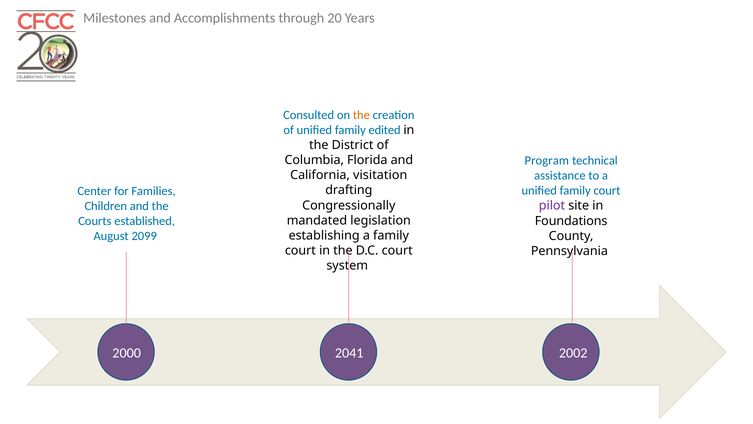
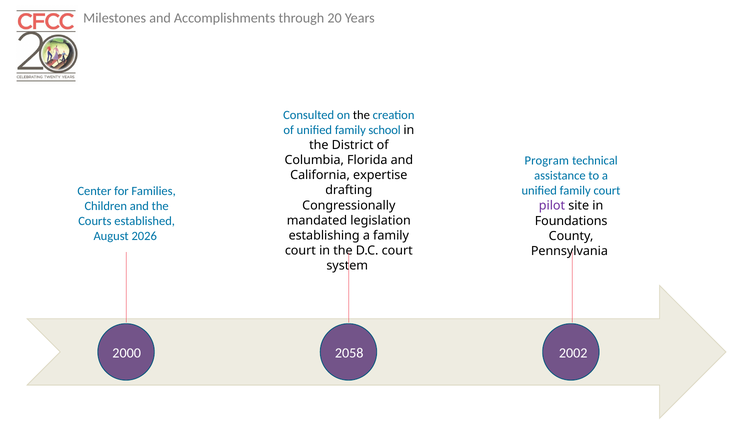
the colour: orange -> black (361, 115)
edited: edited -> school (385, 130)
visitation: visitation -> expertise (380, 175)
2099: 2099 -> 2026 (144, 236)
2041: 2041 -> 2058 (349, 353)
